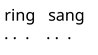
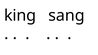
ring: ring -> king (20, 15)
